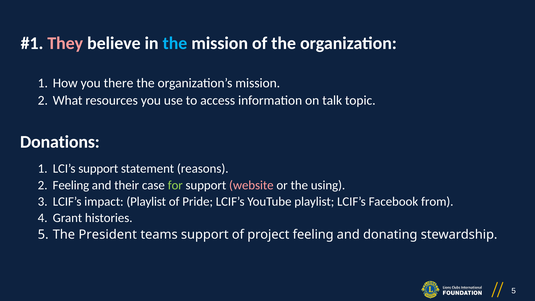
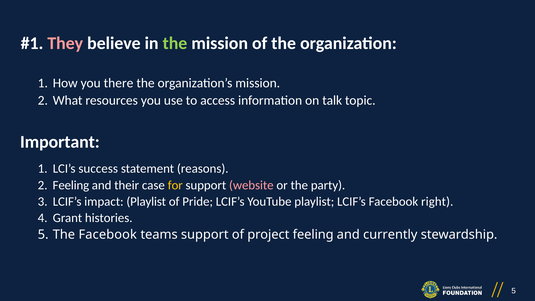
the colour: light blue -> light green (175, 43)
Donations: Donations -> Important (60, 142)
LCI’s support: support -> success (98, 169)
for colour: light green -> yellow (175, 185)
using: using -> party (328, 185)
from: from -> right (437, 202)
The President: President -> Facebook (108, 234)
donating: donating -> currently (390, 234)
